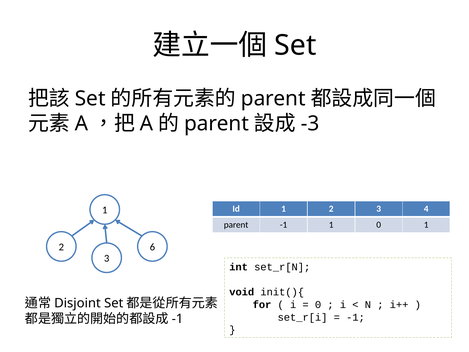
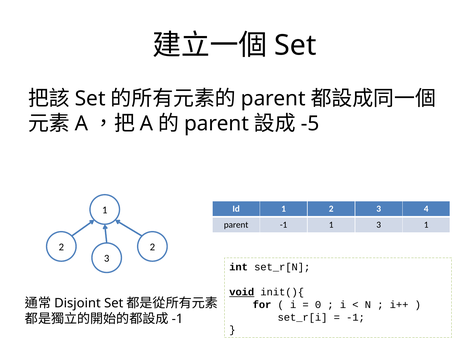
-3: -3 -> -5 (310, 123)
1 0: 0 -> 3 (379, 225)
2 6: 6 -> 2 (152, 247)
void underline: none -> present (242, 292)
